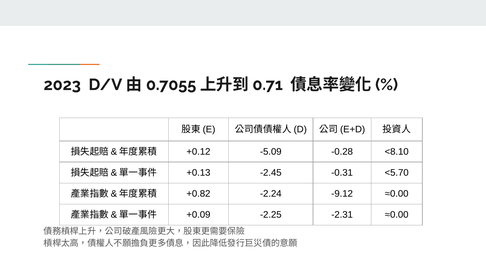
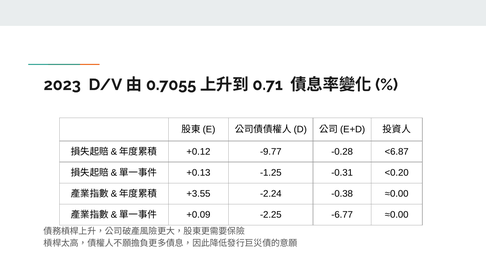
-5.09: -5.09 -> -9.77 (271, 152)
<8.10: <8.10 -> <6.87 (397, 152)
-2.45: -2.45 -> -1.25 (271, 173)
<5.70: <5.70 -> <0.20 (397, 173)
+0.82: +0.82 -> +3.55 (198, 194)
-9.12: -9.12 -> -0.38 (342, 194)
-2.31: -2.31 -> -6.77 (342, 215)
